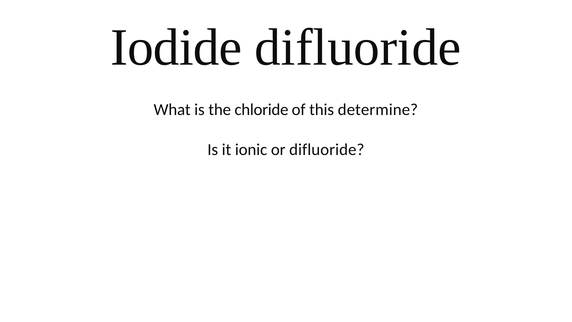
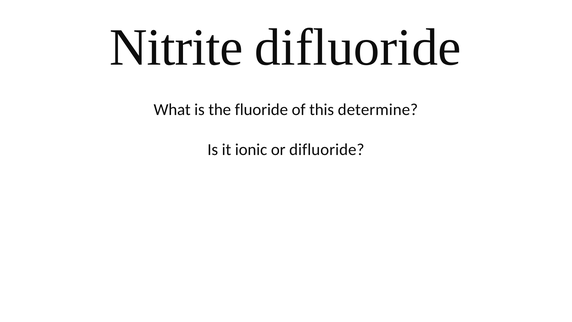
Iodide: Iodide -> Nitrite (176, 48)
chloride: chloride -> fluoride (261, 109)
